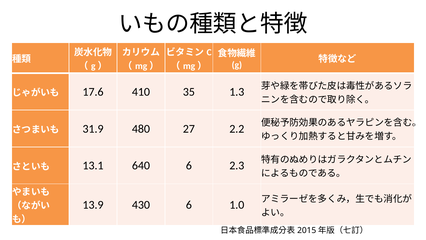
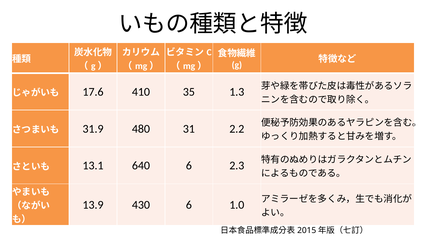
27: 27 -> 31 (189, 129)
